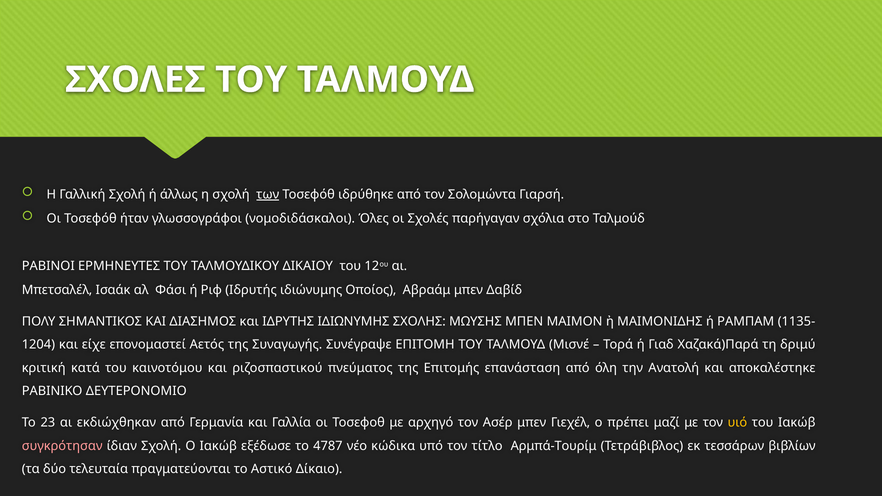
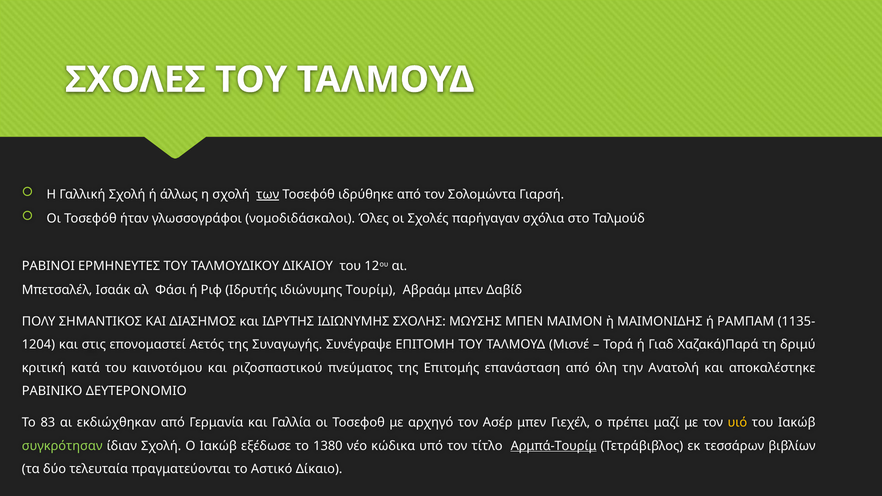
Οποίος: Οποίος -> Τουρίμ (371, 290)
είχε: είχε -> στις (94, 345)
23: 23 -> 83 (48, 423)
συγκρότησαν colour: pink -> light green (62, 446)
4787: 4787 -> 1380 (328, 446)
Αρμπά-Τουρίμ underline: none -> present (554, 446)
